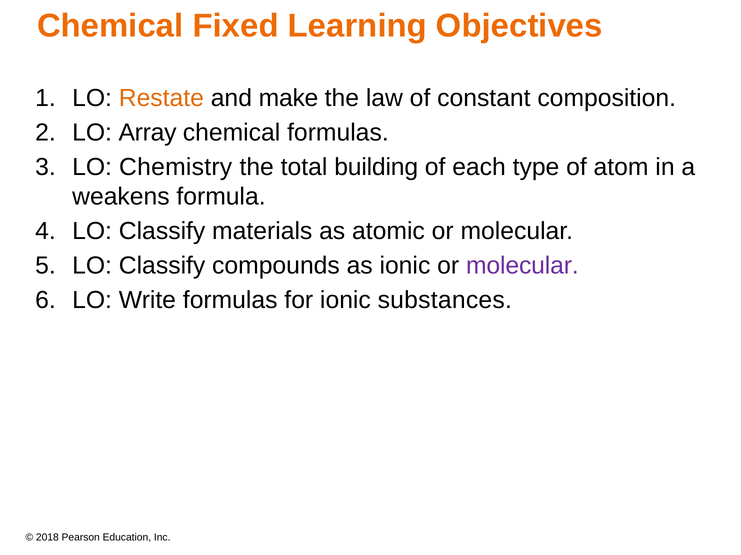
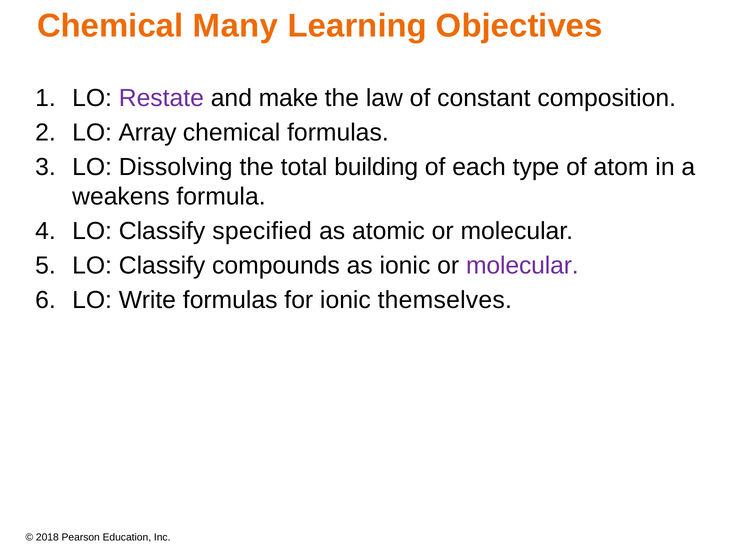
Fixed: Fixed -> Many (236, 26)
Restate colour: orange -> purple (161, 98)
Chemistry: Chemistry -> Dissolving (176, 167)
materials: materials -> specified (262, 232)
substances: substances -> themselves (445, 301)
